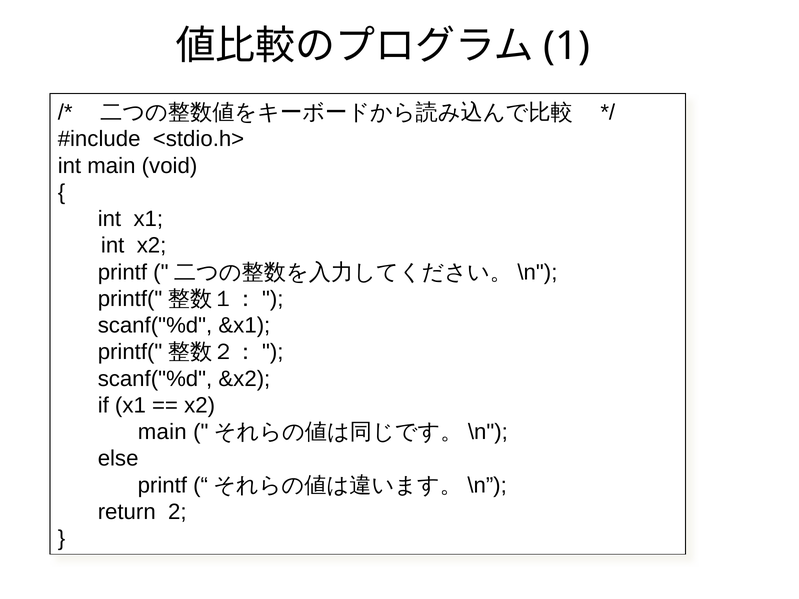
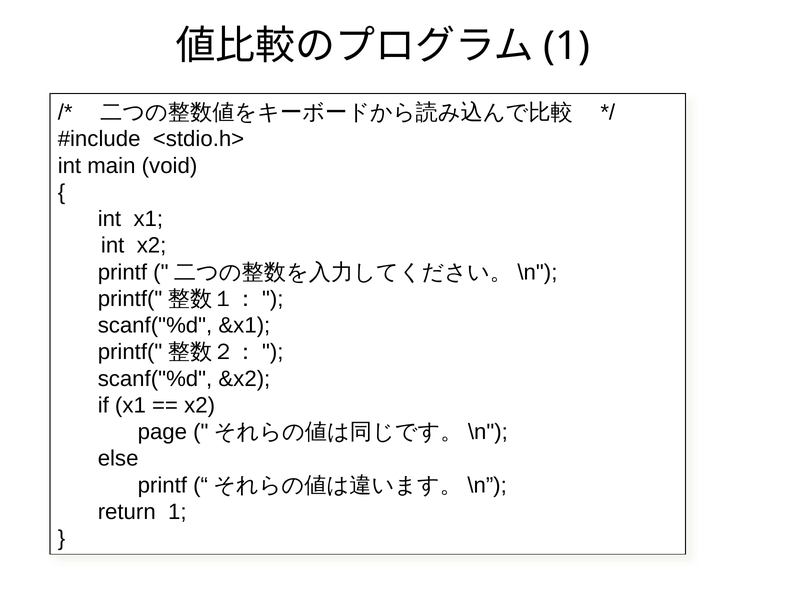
main: main -> page (162, 432)
return 2: 2 -> 1 (177, 512)
